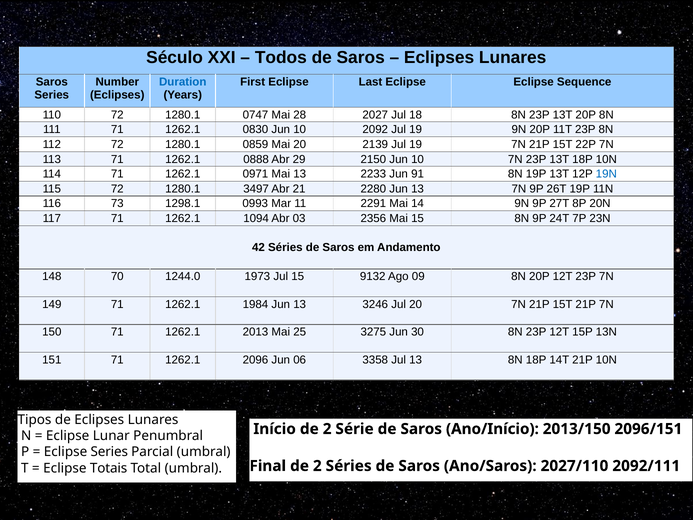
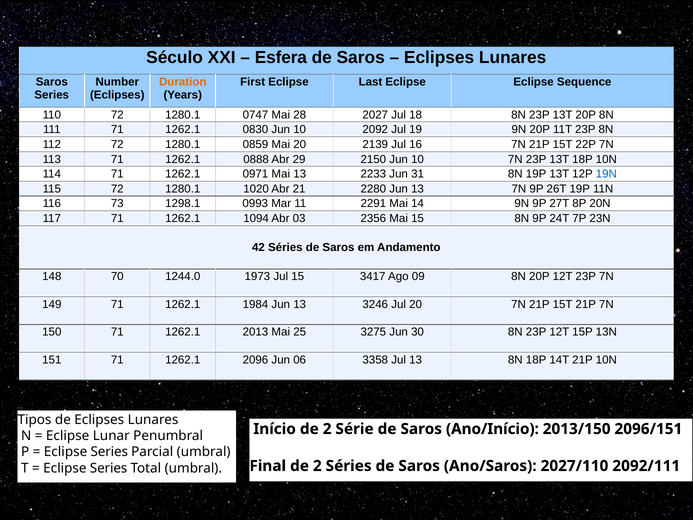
Todos: Todos -> Esfera (281, 58)
Duration colour: blue -> orange (183, 82)
2139 Jul 19: 19 -> 16 (416, 144)
91: 91 -> 31 (418, 174)
3497: 3497 -> 1020 (256, 189)
9132: 9132 -> 3417 (373, 276)
Totais: Totais -> Series (109, 468)
